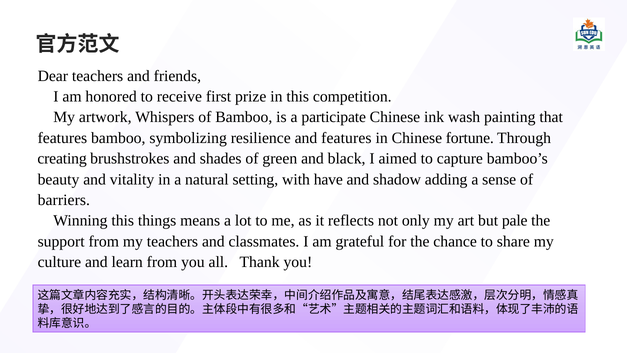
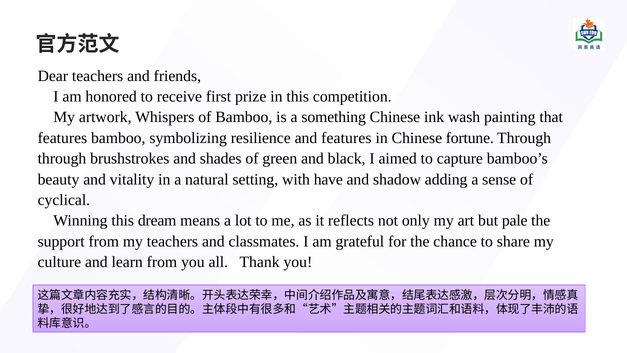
participate: participate -> something (334, 117)
creating: creating -> through (62, 159)
barriers: barriers -> cyclical (64, 200)
things: things -> dream (157, 221)
